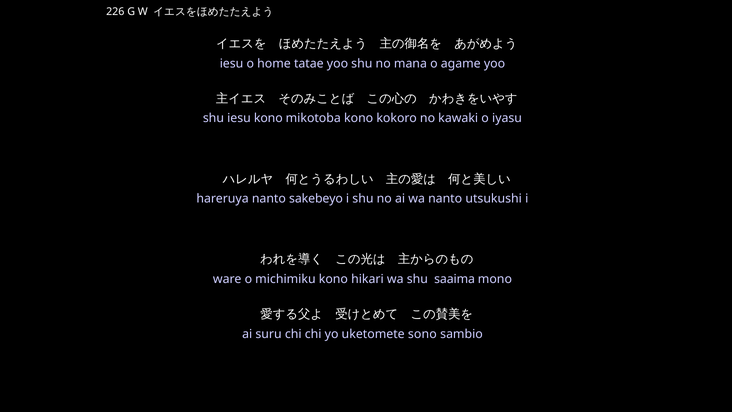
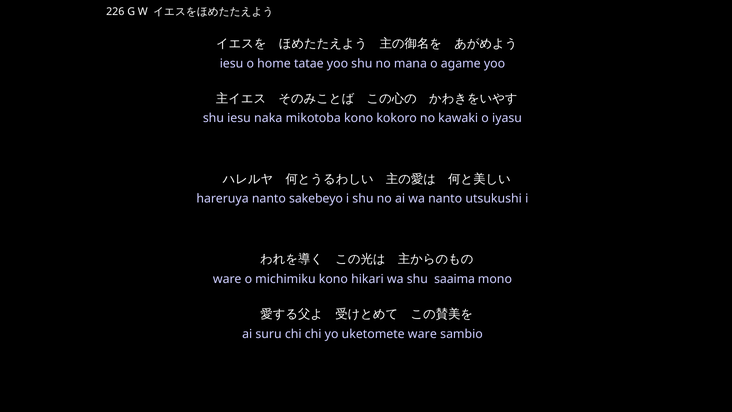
iesu kono: kono -> naka (268, 118)
uketomete sono: sono -> ware (422, 334)
